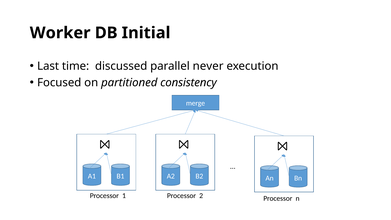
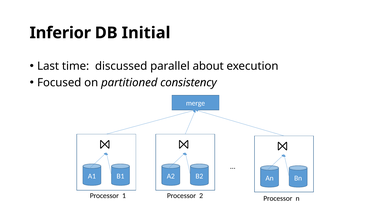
Worker: Worker -> Inferior (60, 33)
never: never -> about (208, 66)
